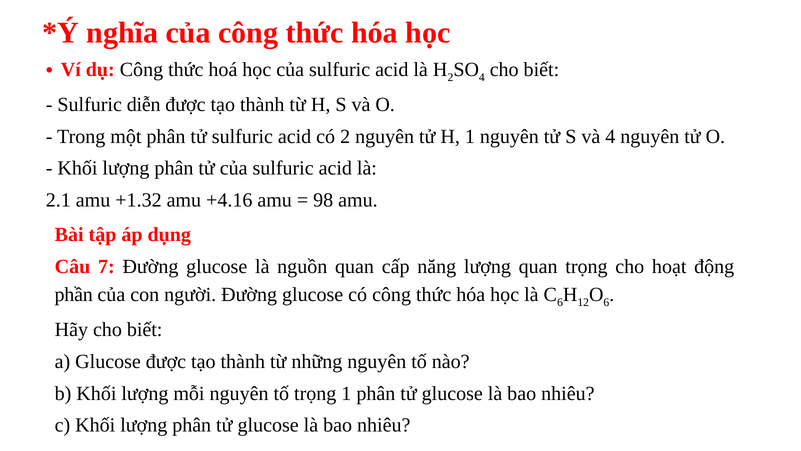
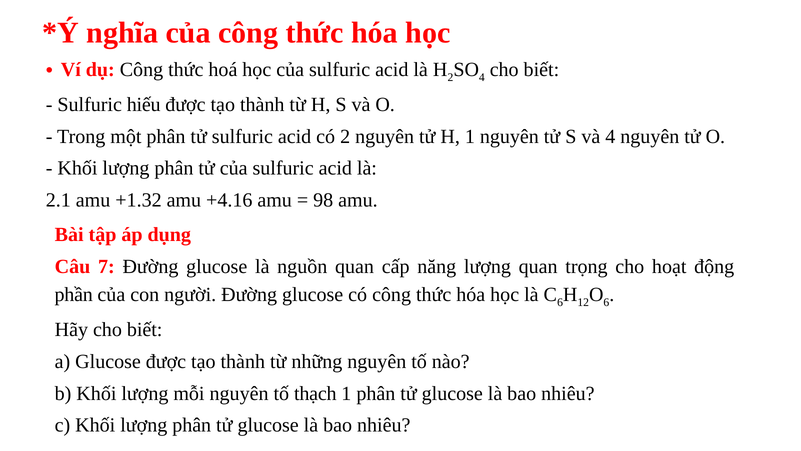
diễn: diễn -> hiếu (144, 105)
tố trọng: trọng -> thạch (315, 393)
